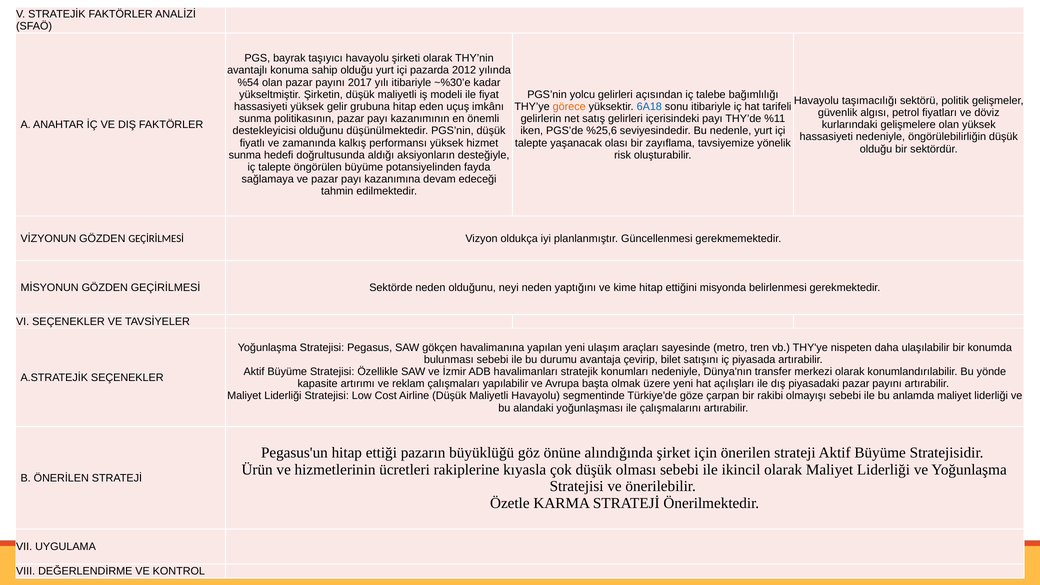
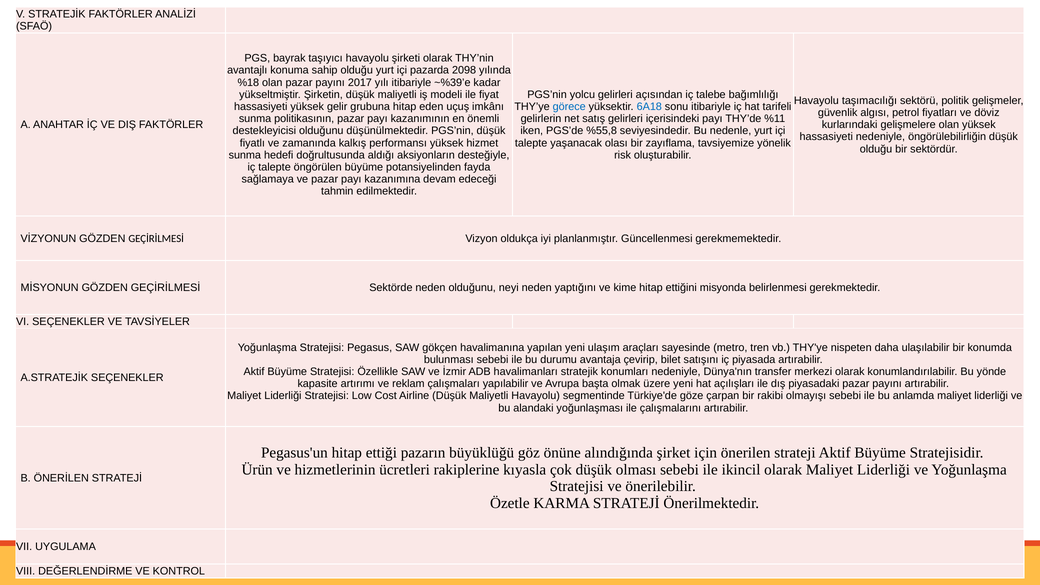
2012: 2012 -> 2098 (464, 70)
%54: %54 -> %18 (248, 82)
~%30’e: ~%30’e -> ~%39’e (452, 82)
görece colour: orange -> blue (569, 107)
%25,6: %25,6 -> %55,8 (602, 131)
